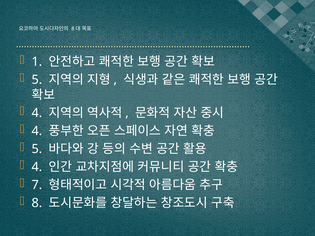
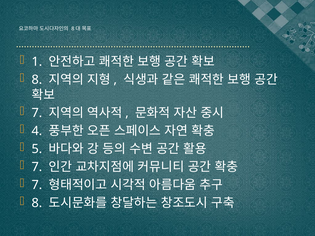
5: 5 -> 8 (37, 80)
4: 4 -> 7 (37, 113)
4: 4 -> 7 (37, 167)
